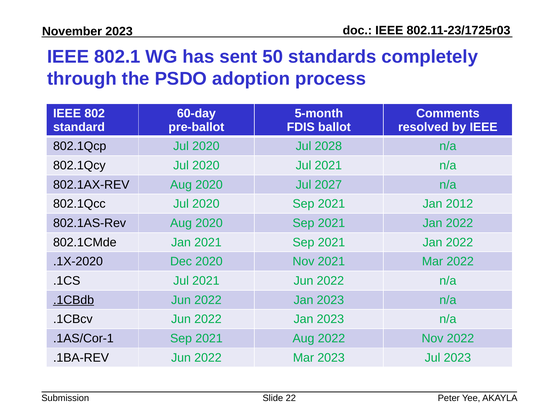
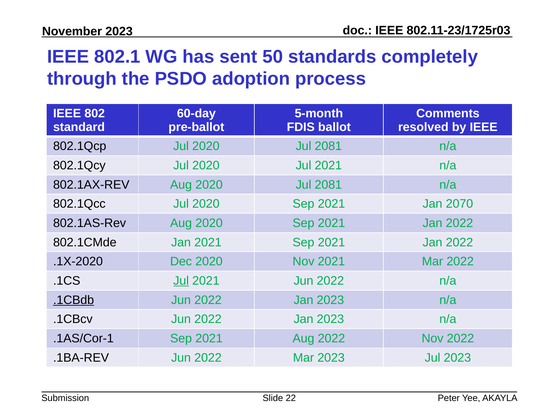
Jul 2020 Jul 2028: 2028 -> 2081 (328, 146)
Aug 2020 Jul 2027: 2027 -> 2081 (328, 185)
2012: 2012 -> 2070 (459, 204)
Jul underline: none -> present (181, 281)
